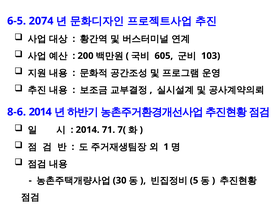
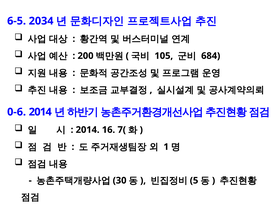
2074: 2074 -> 2034 (41, 21)
605: 605 -> 105 (164, 56)
103: 103 -> 684 (211, 56)
8-6: 8-6 -> 0-6 (17, 112)
71: 71 -> 16 (109, 130)
